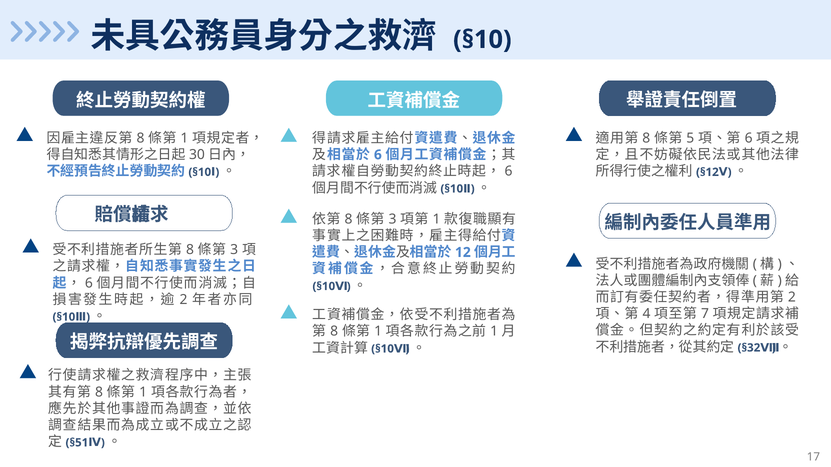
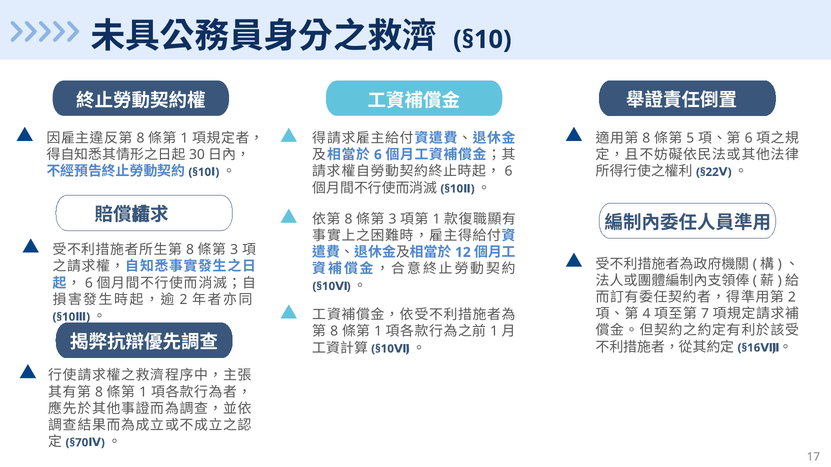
§12: §12 -> §22 (707, 172)
§32: §32 -> §16 (749, 348)
§51: §51 -> §70 (77, 443)
